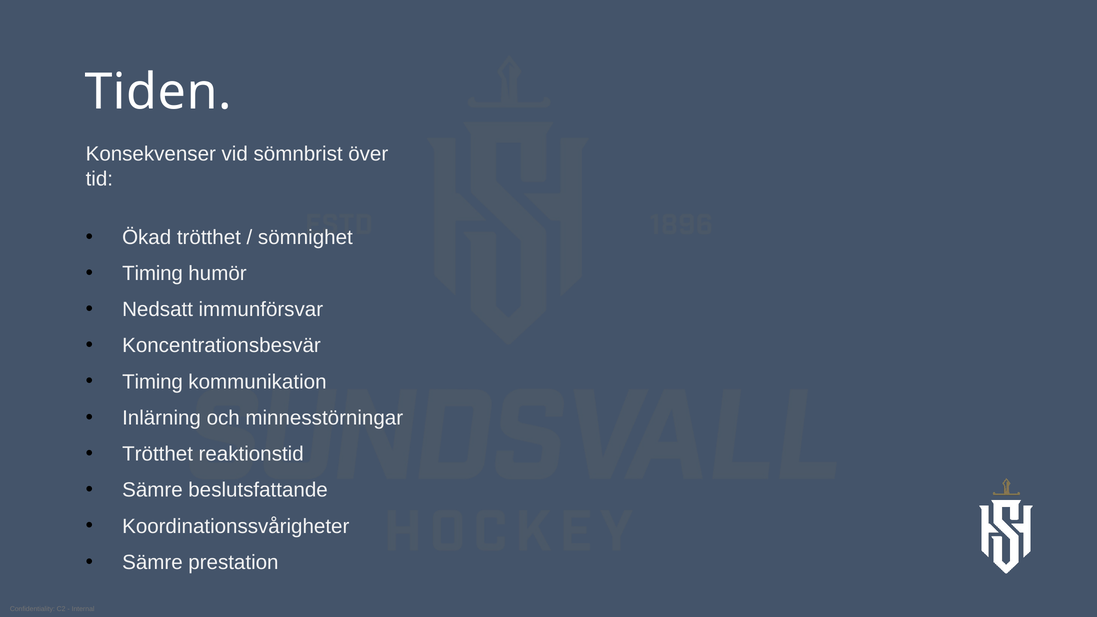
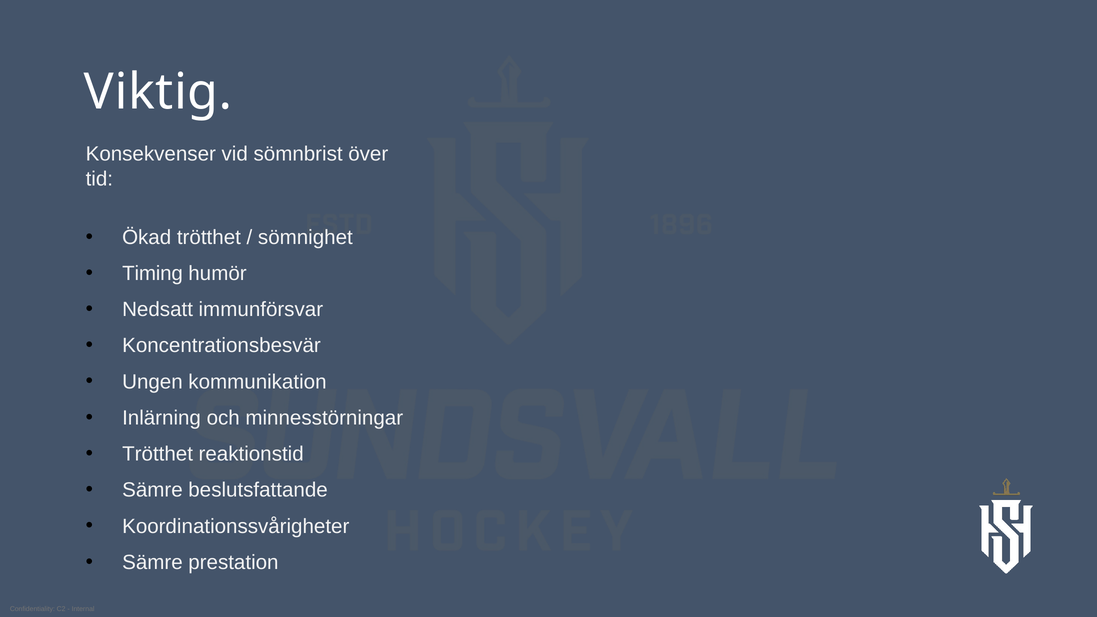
Tiden: Tiden -> Viktig (158, 92)
Timing: Timing -> Ungen (152, 382)
